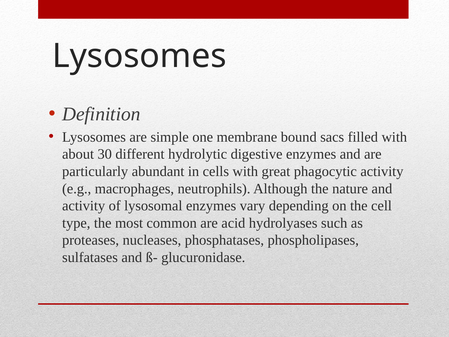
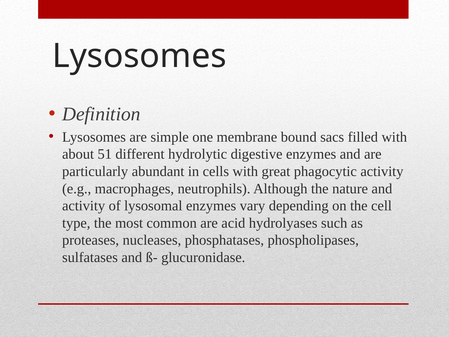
30: 30 -> 51 (105, 154)
